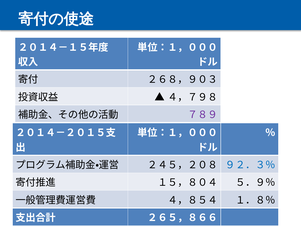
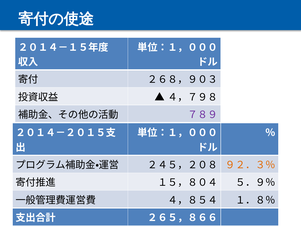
９２．３％ colour: blue -> orange (250, 165)
